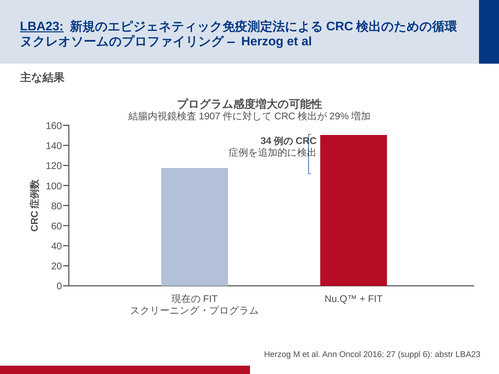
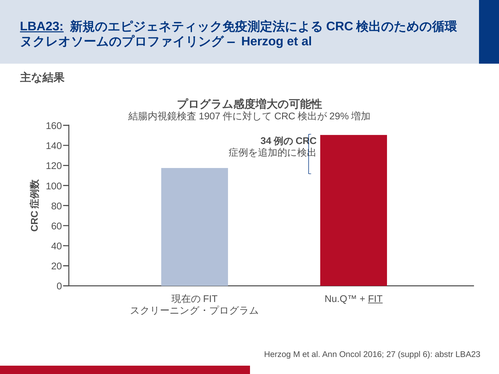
FIT underline: none -> present (375, 299)
